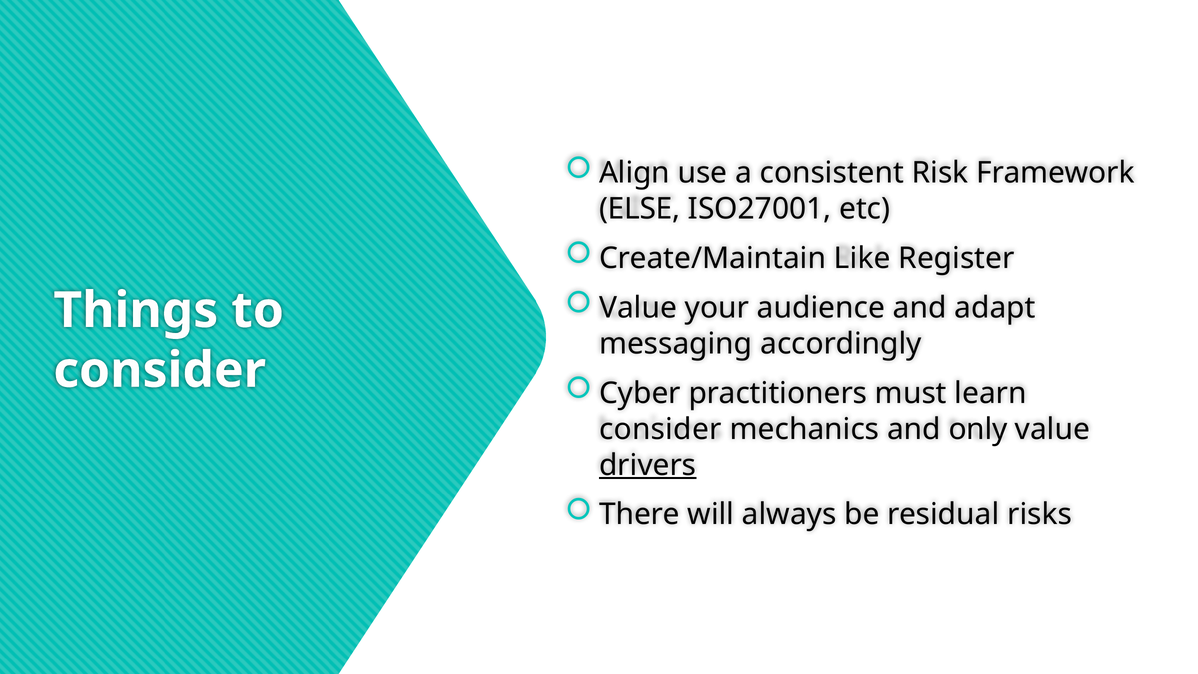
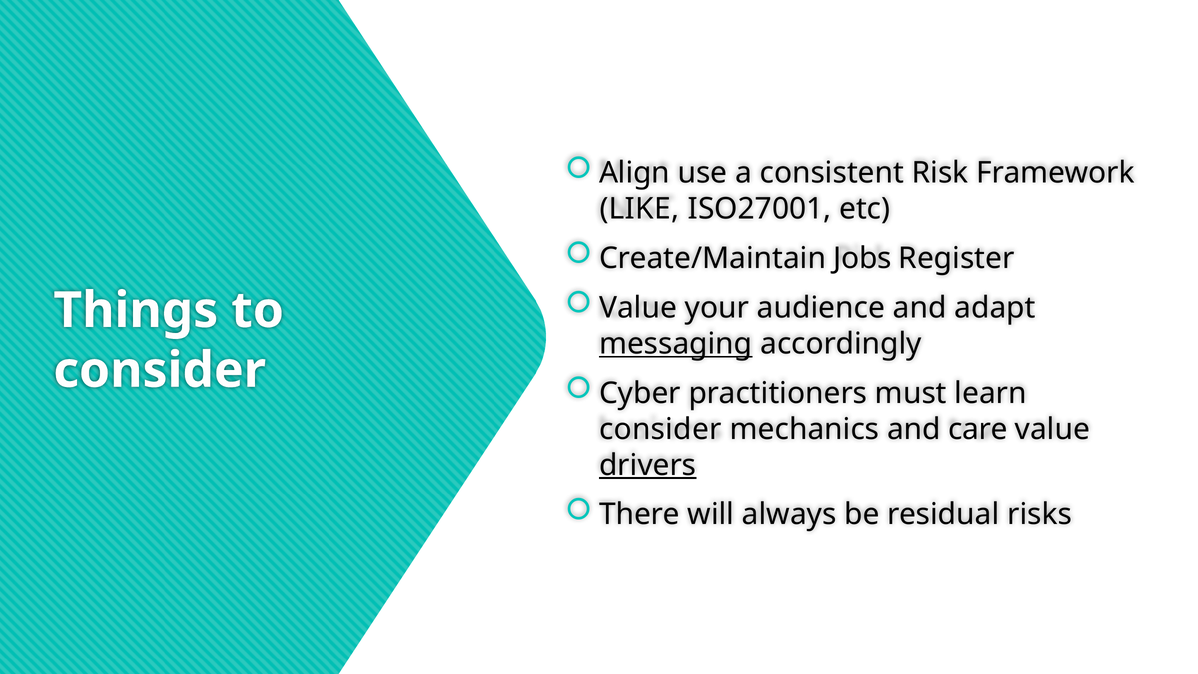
ELSE: ELSE -> LIKE (639, 209)
Like: Like -> Jobs (862, 258)
messaging underline: none -> present (676, 344)
only: only -> care (978, 429)
